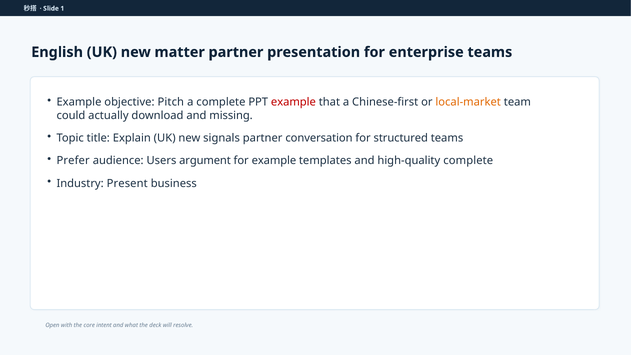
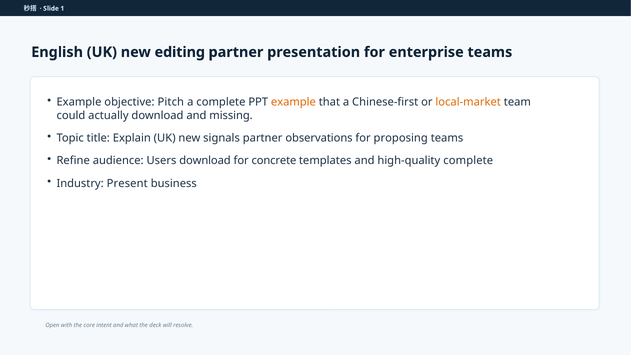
matter: matter -> editing (180, 52)
example colour: red -> orange (293, 102)
conversation: conversation -> observations (319, 138)
structured: structured -> proposing (401, 138)
Prefer: Prefer -> Refine (73, 161)
Users argument: argument -> download (205, 161)
for example: example -> concrete (274, 161)
